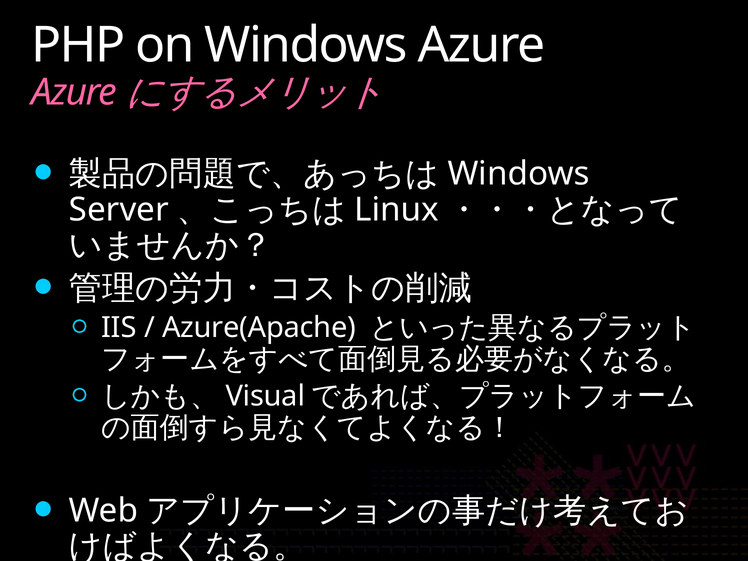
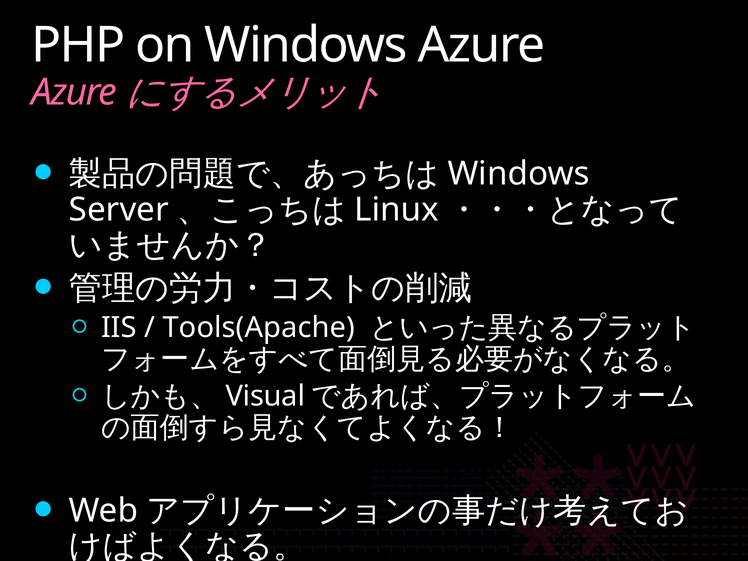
Azure(Apache: Azure(Apache -> Tools(Apache (259, 328)
